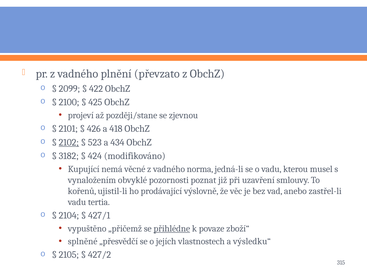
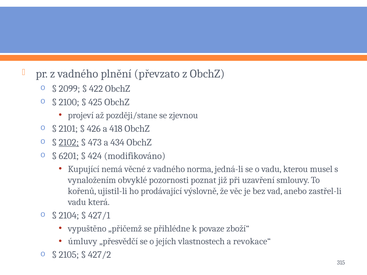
523: 523 -> 473 (95, 142)
3182: 3182 -> 6201 (69, 156)
tertia: tertia -> která (99, 202)
přihlédne underline: present -> none (172, 229)
splněné: splněné -> úmluvy (83, 242)
výsledku“: výsledku“ -> revokace“ (252, 242)
